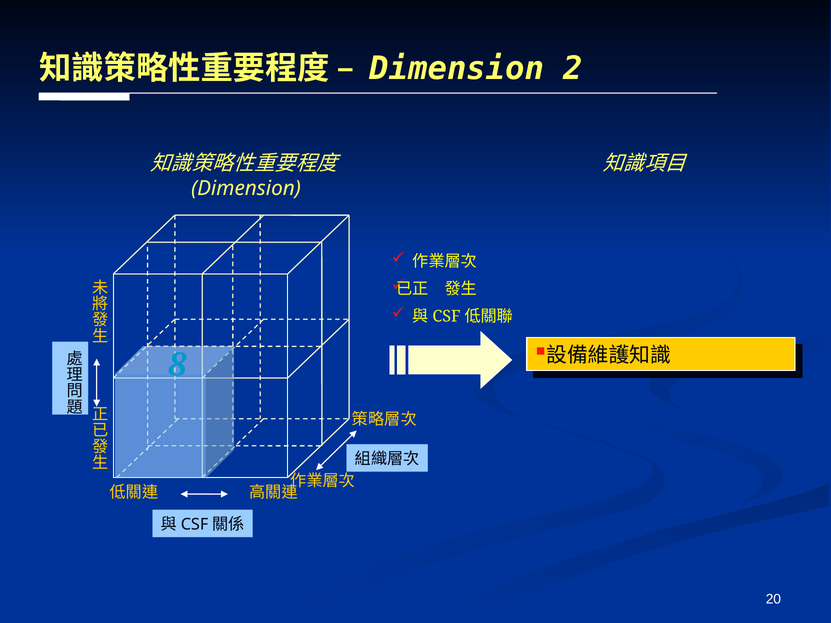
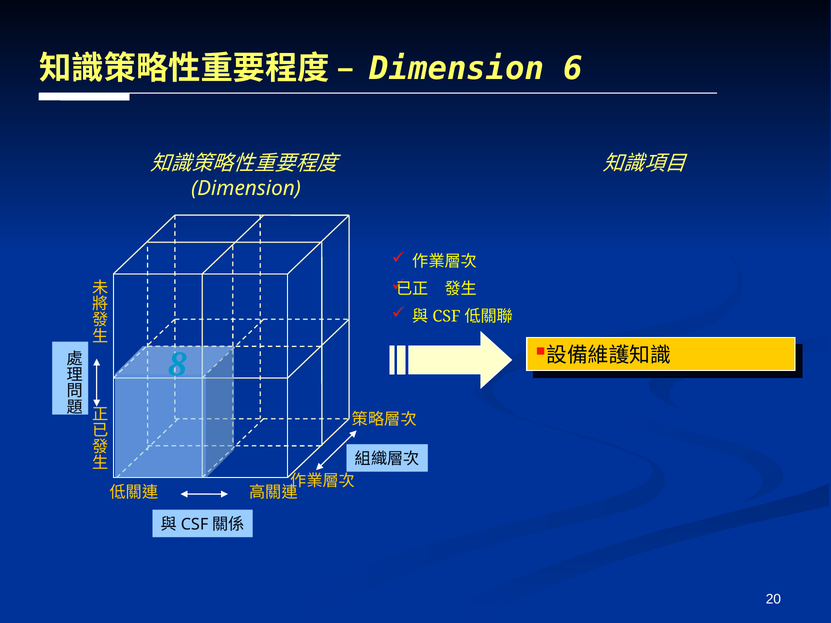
2: 2 -> 6 (573, 68)
